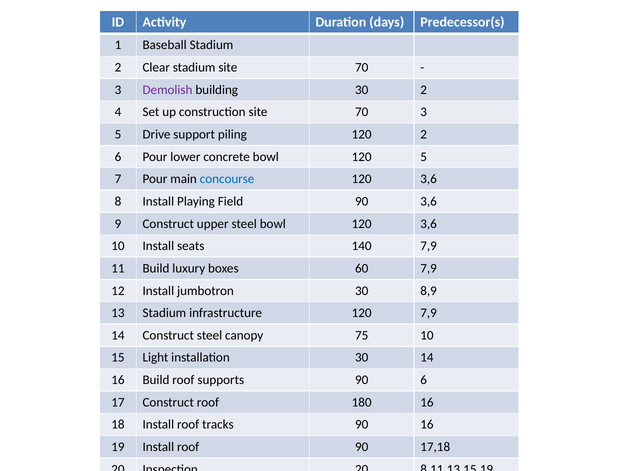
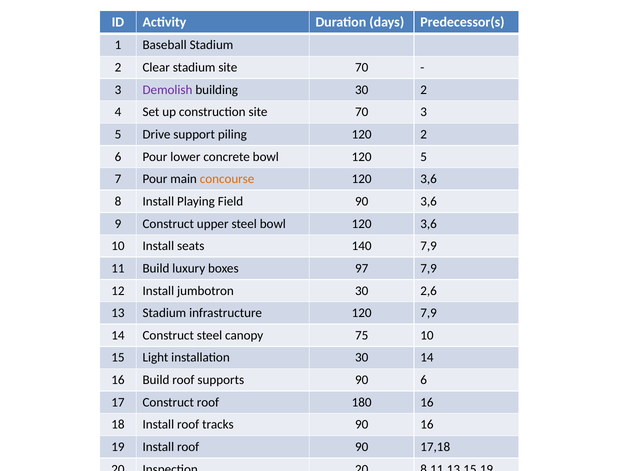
concourse colour: blue -> orange (227, 179)
60: 60 -> 97 (362, 269)
8,9: 8,9 -> 2,6 (429, 291)
